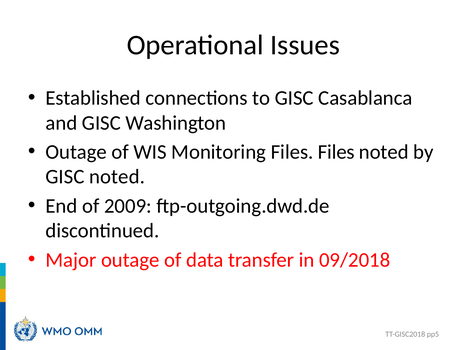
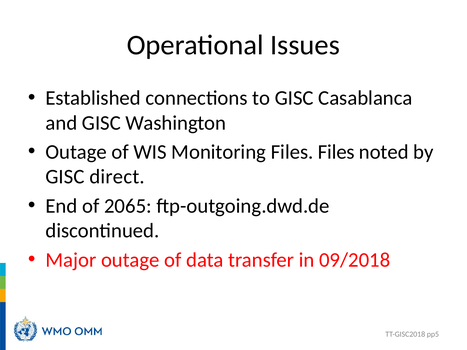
GISC noted: noted -> direct (117, 177)
2009: 2009 -> 2065 (128, 206)
